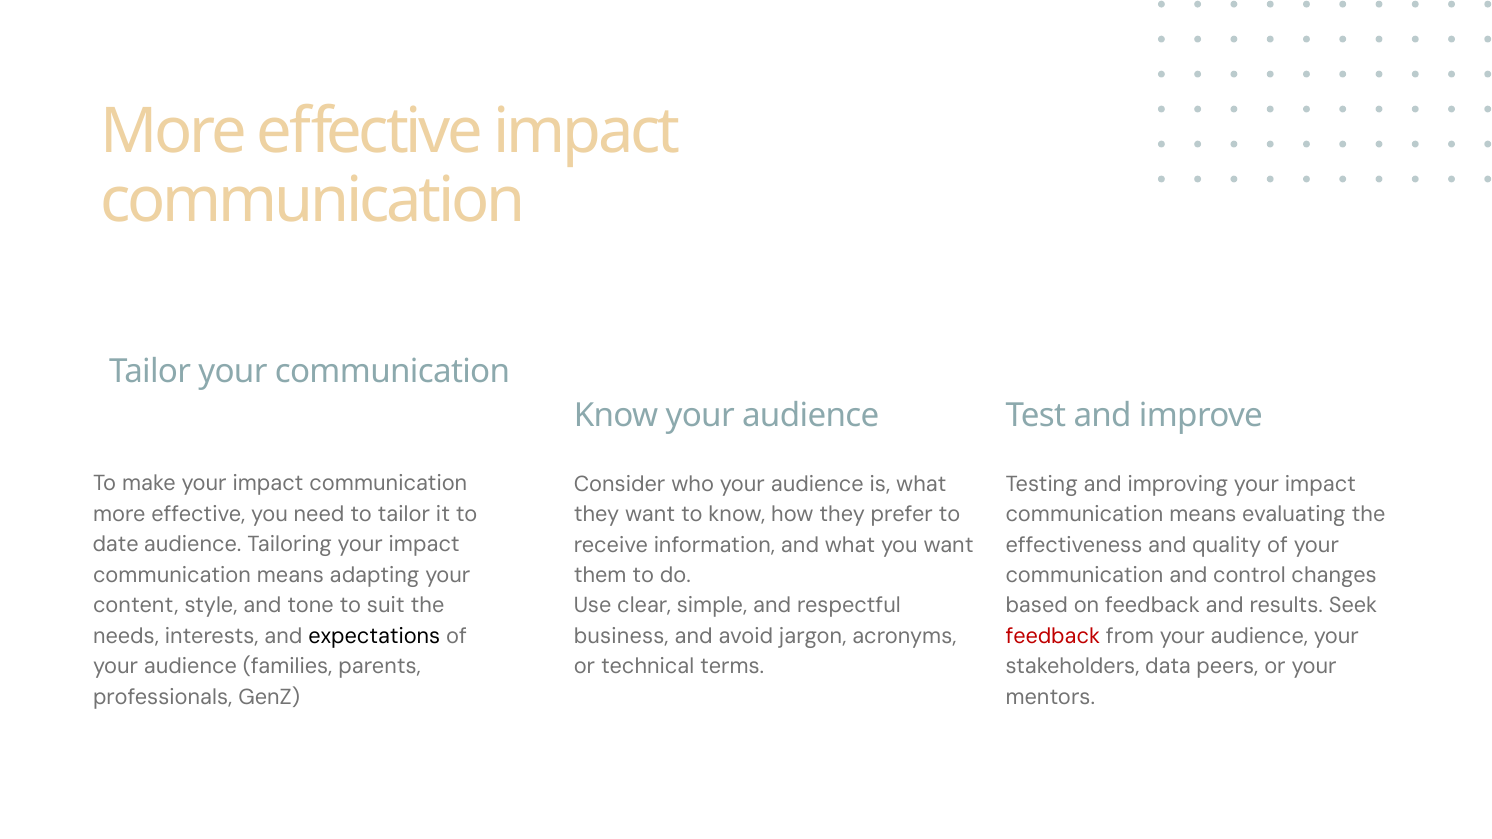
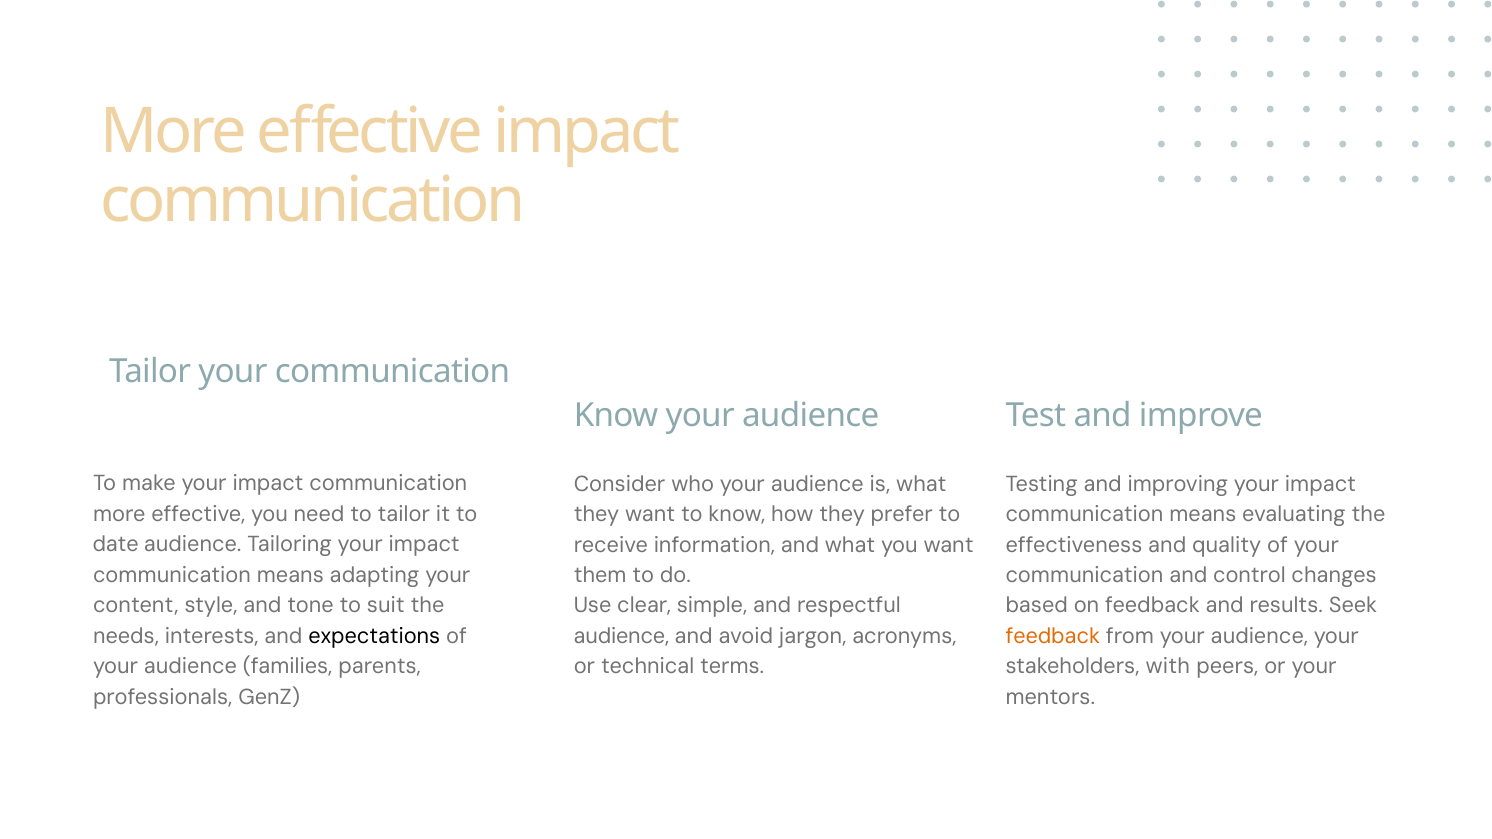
business: business -> audience (621, 636)
feedback colour: red -> orange (1053, 636)
data: data -> with (1168, 667)
